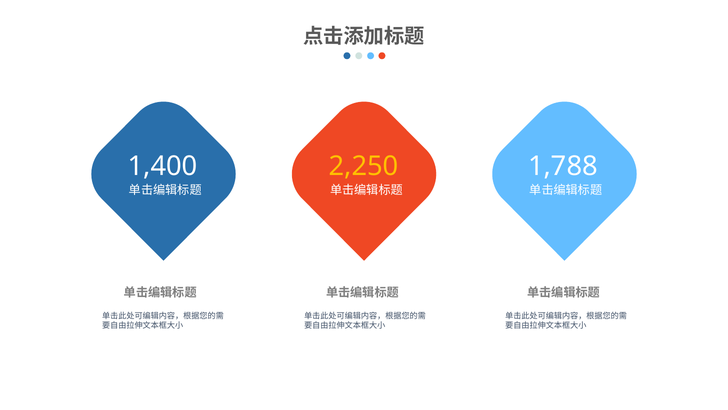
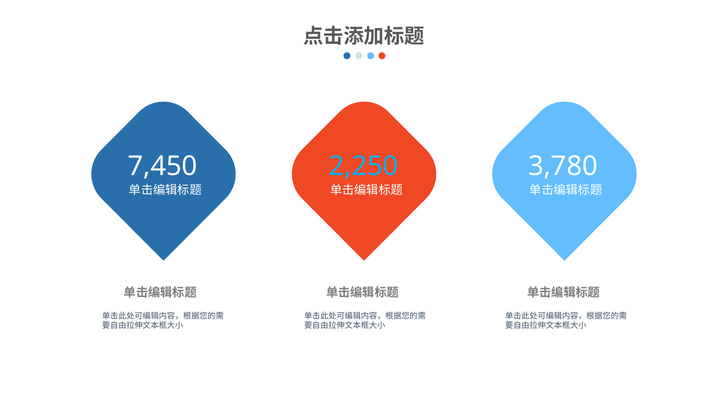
1,400: 1,400 -> 7,450 (162, 166)
2,250 colour: yellow -> light blue (364, 166)
1,788: 1,788 -> 3,780 (563, 166)
